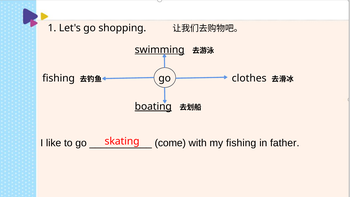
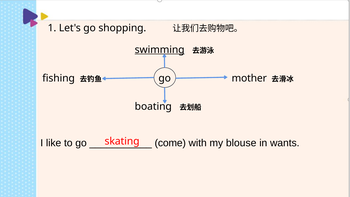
clothes: clothes -> mother (249, 78)
boating underline: present -> none (153, 106)
my fishing: fishing -> blouse (241, 143)
father: father -> wants (285, 143)
